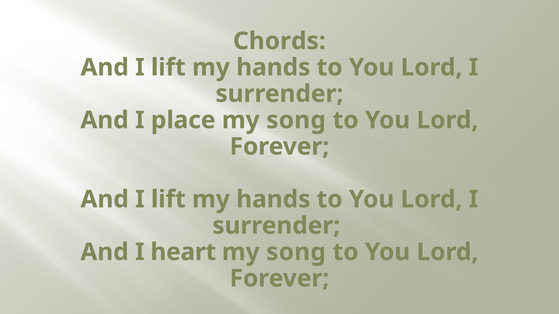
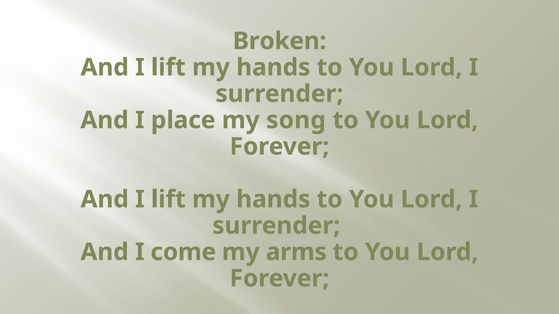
Chords: Chords -> Broken (280, 41)
heart: heart -> come (183, 252)
song: song -> arms (296, 252)
